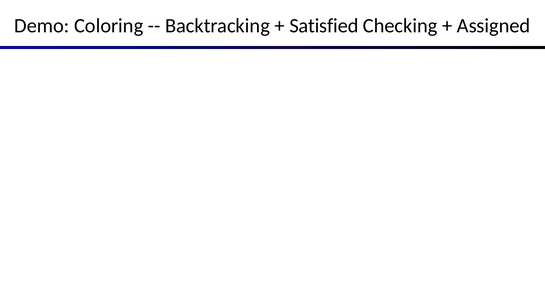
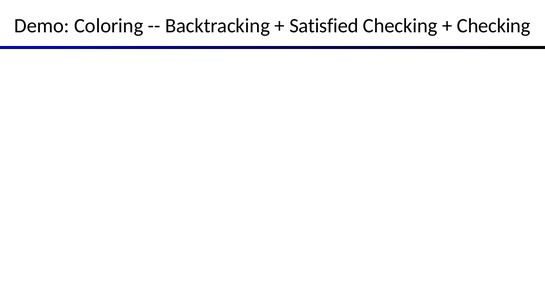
Assigned: Assigned -> Checking (494, 26)
